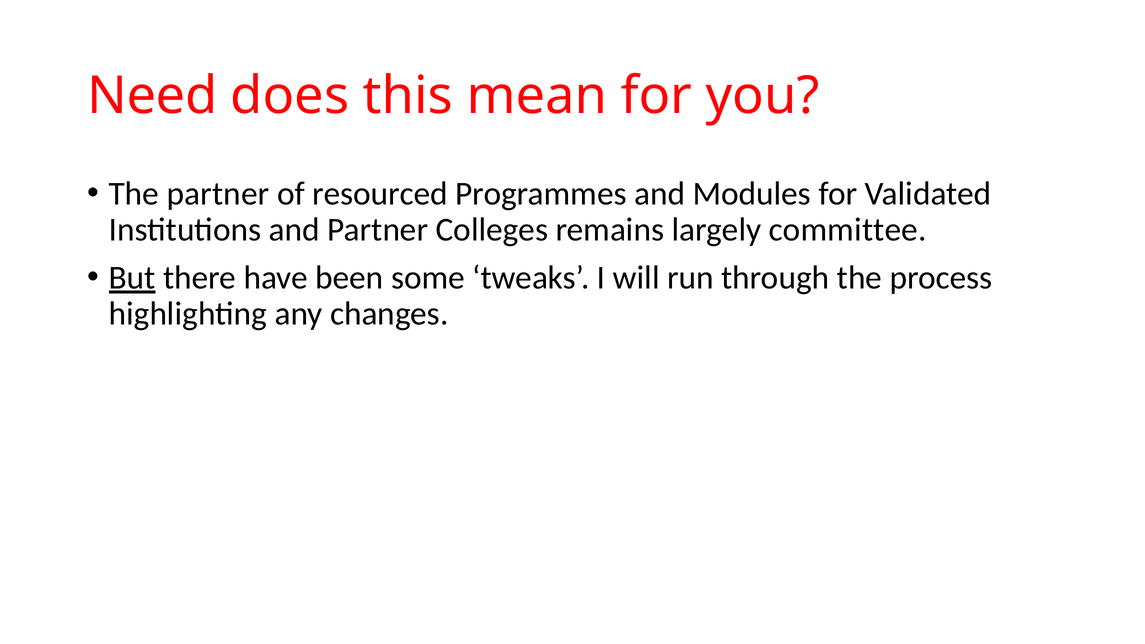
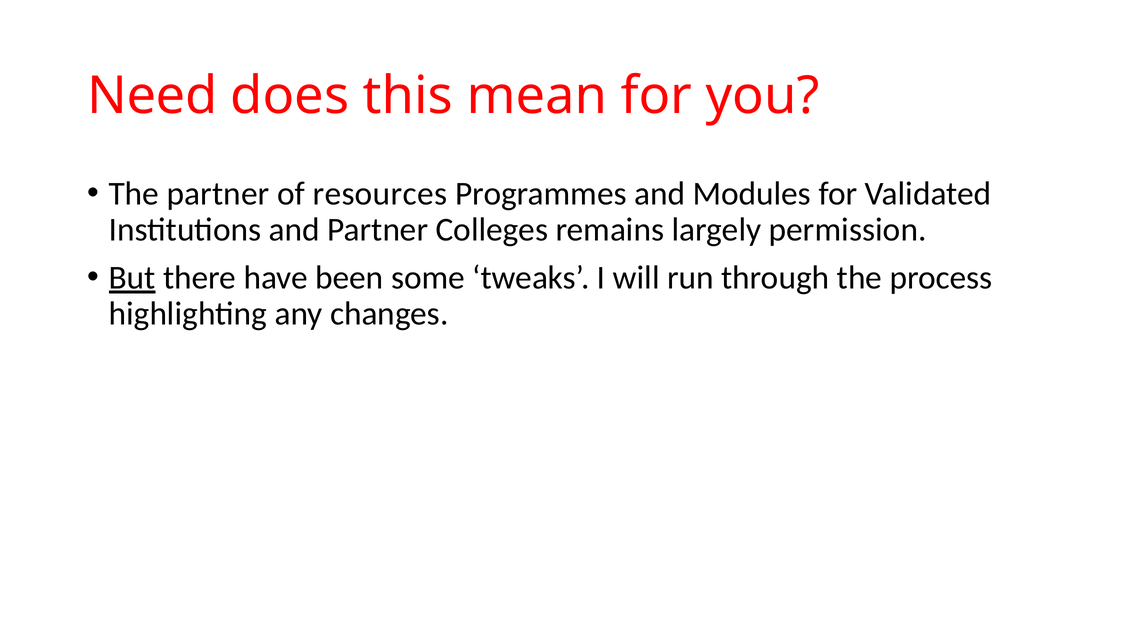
resourced: resourced -> resources (380, 194)
committee: committee -> permission (848, 230)
